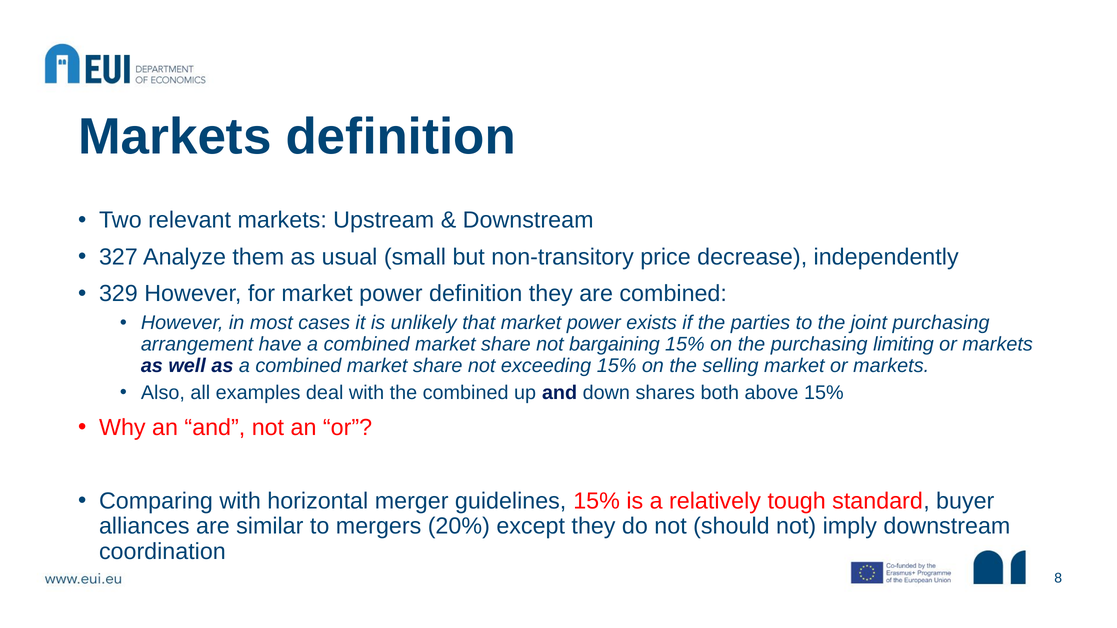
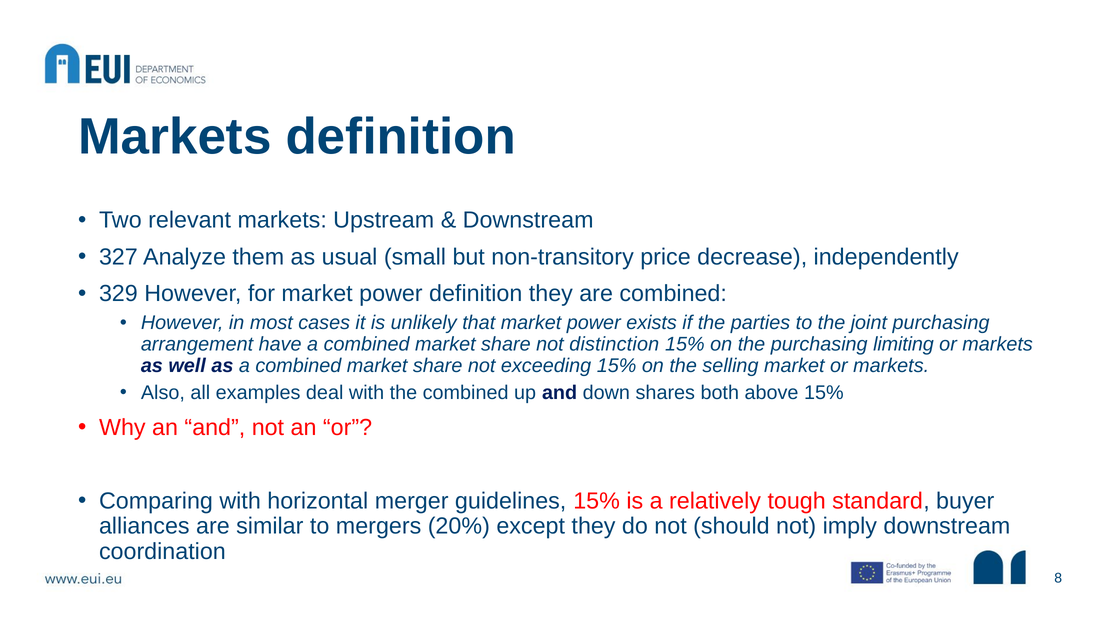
bargaining: bargaining -> distinction (614, 344)
